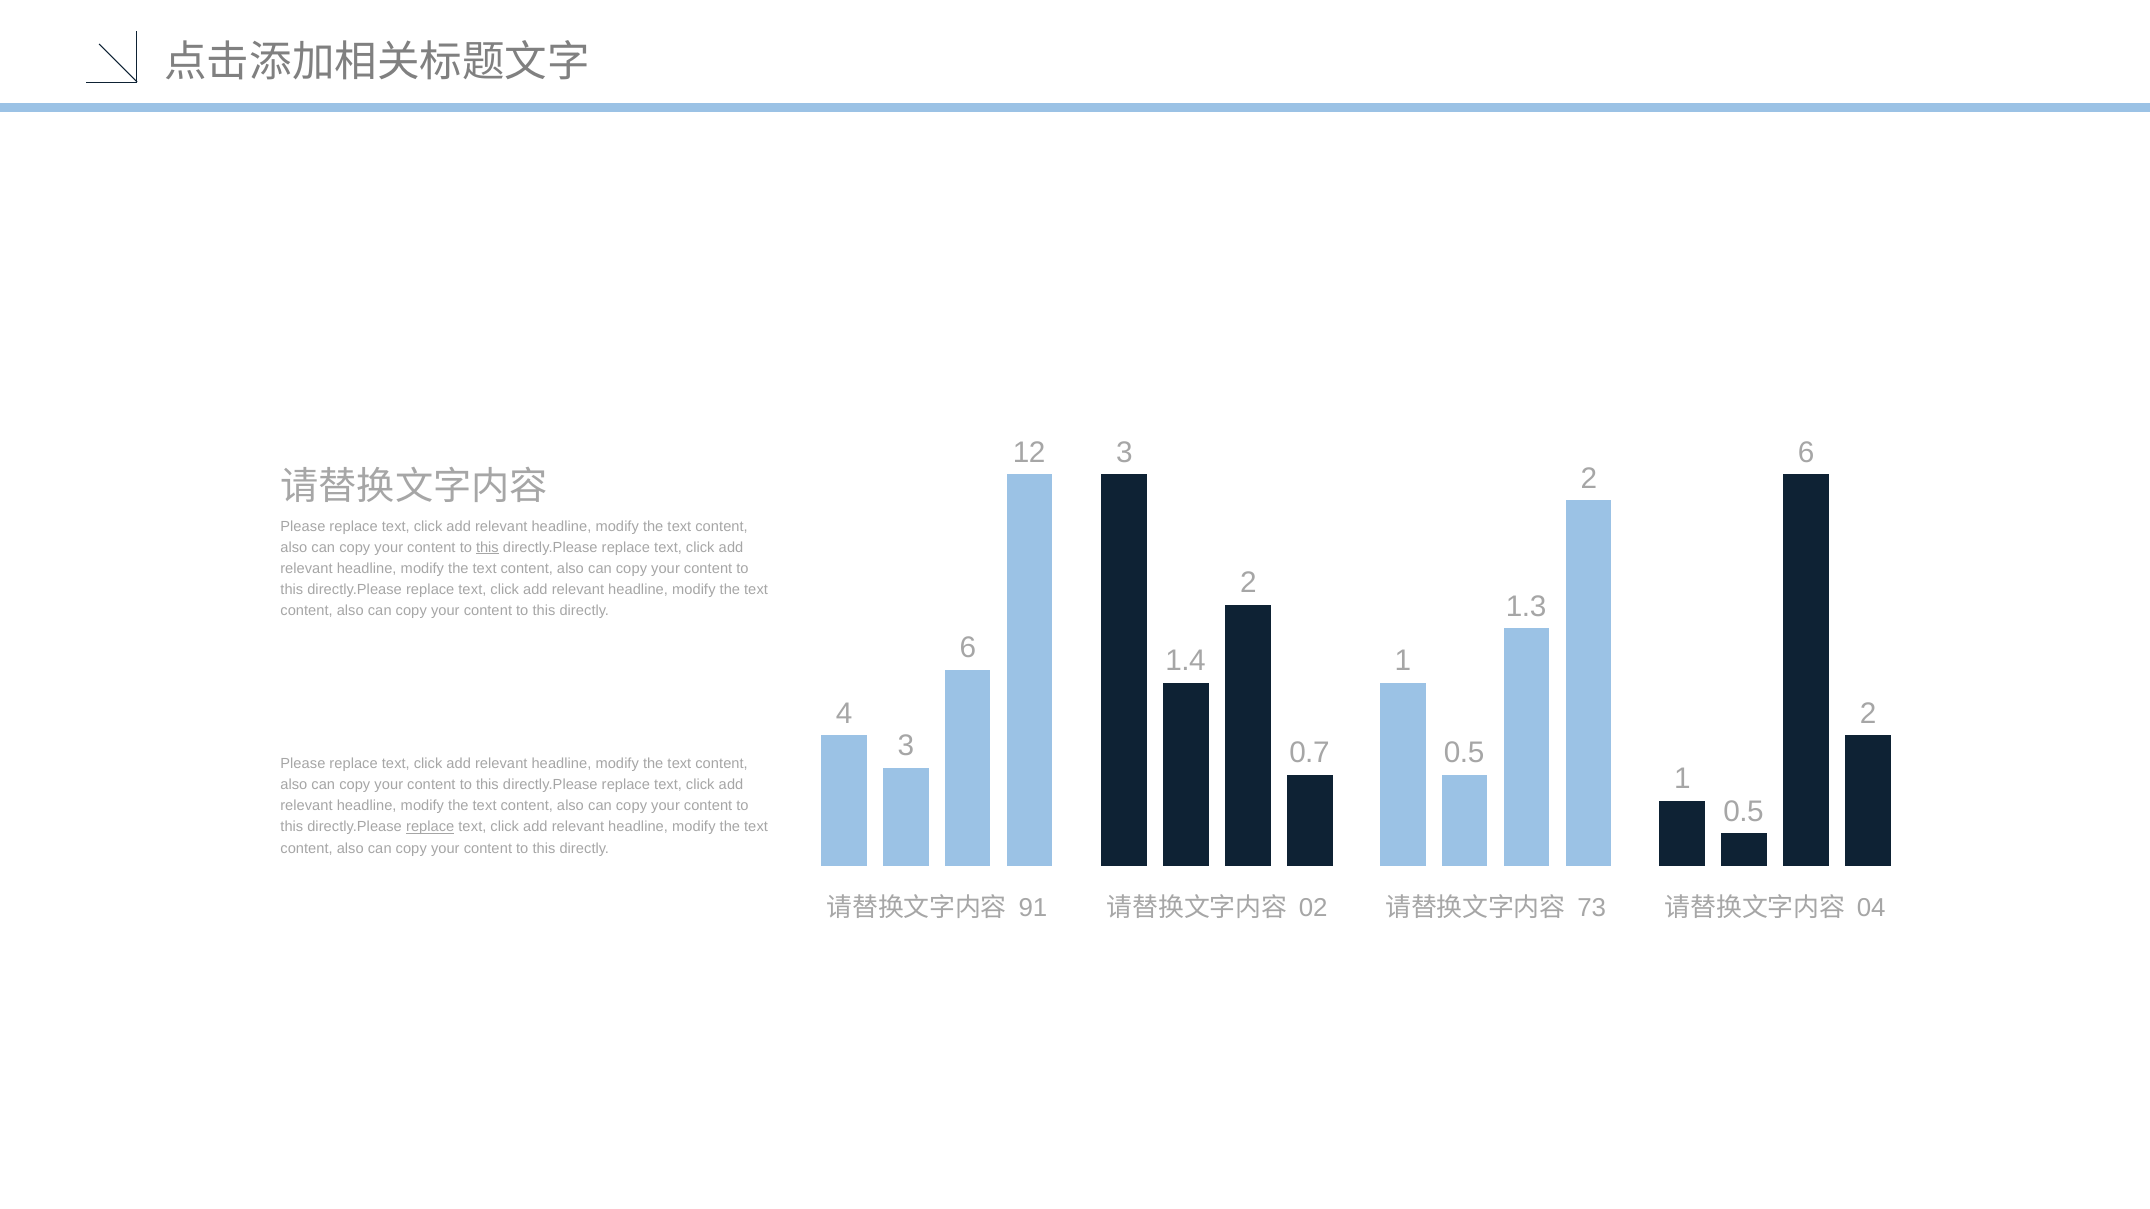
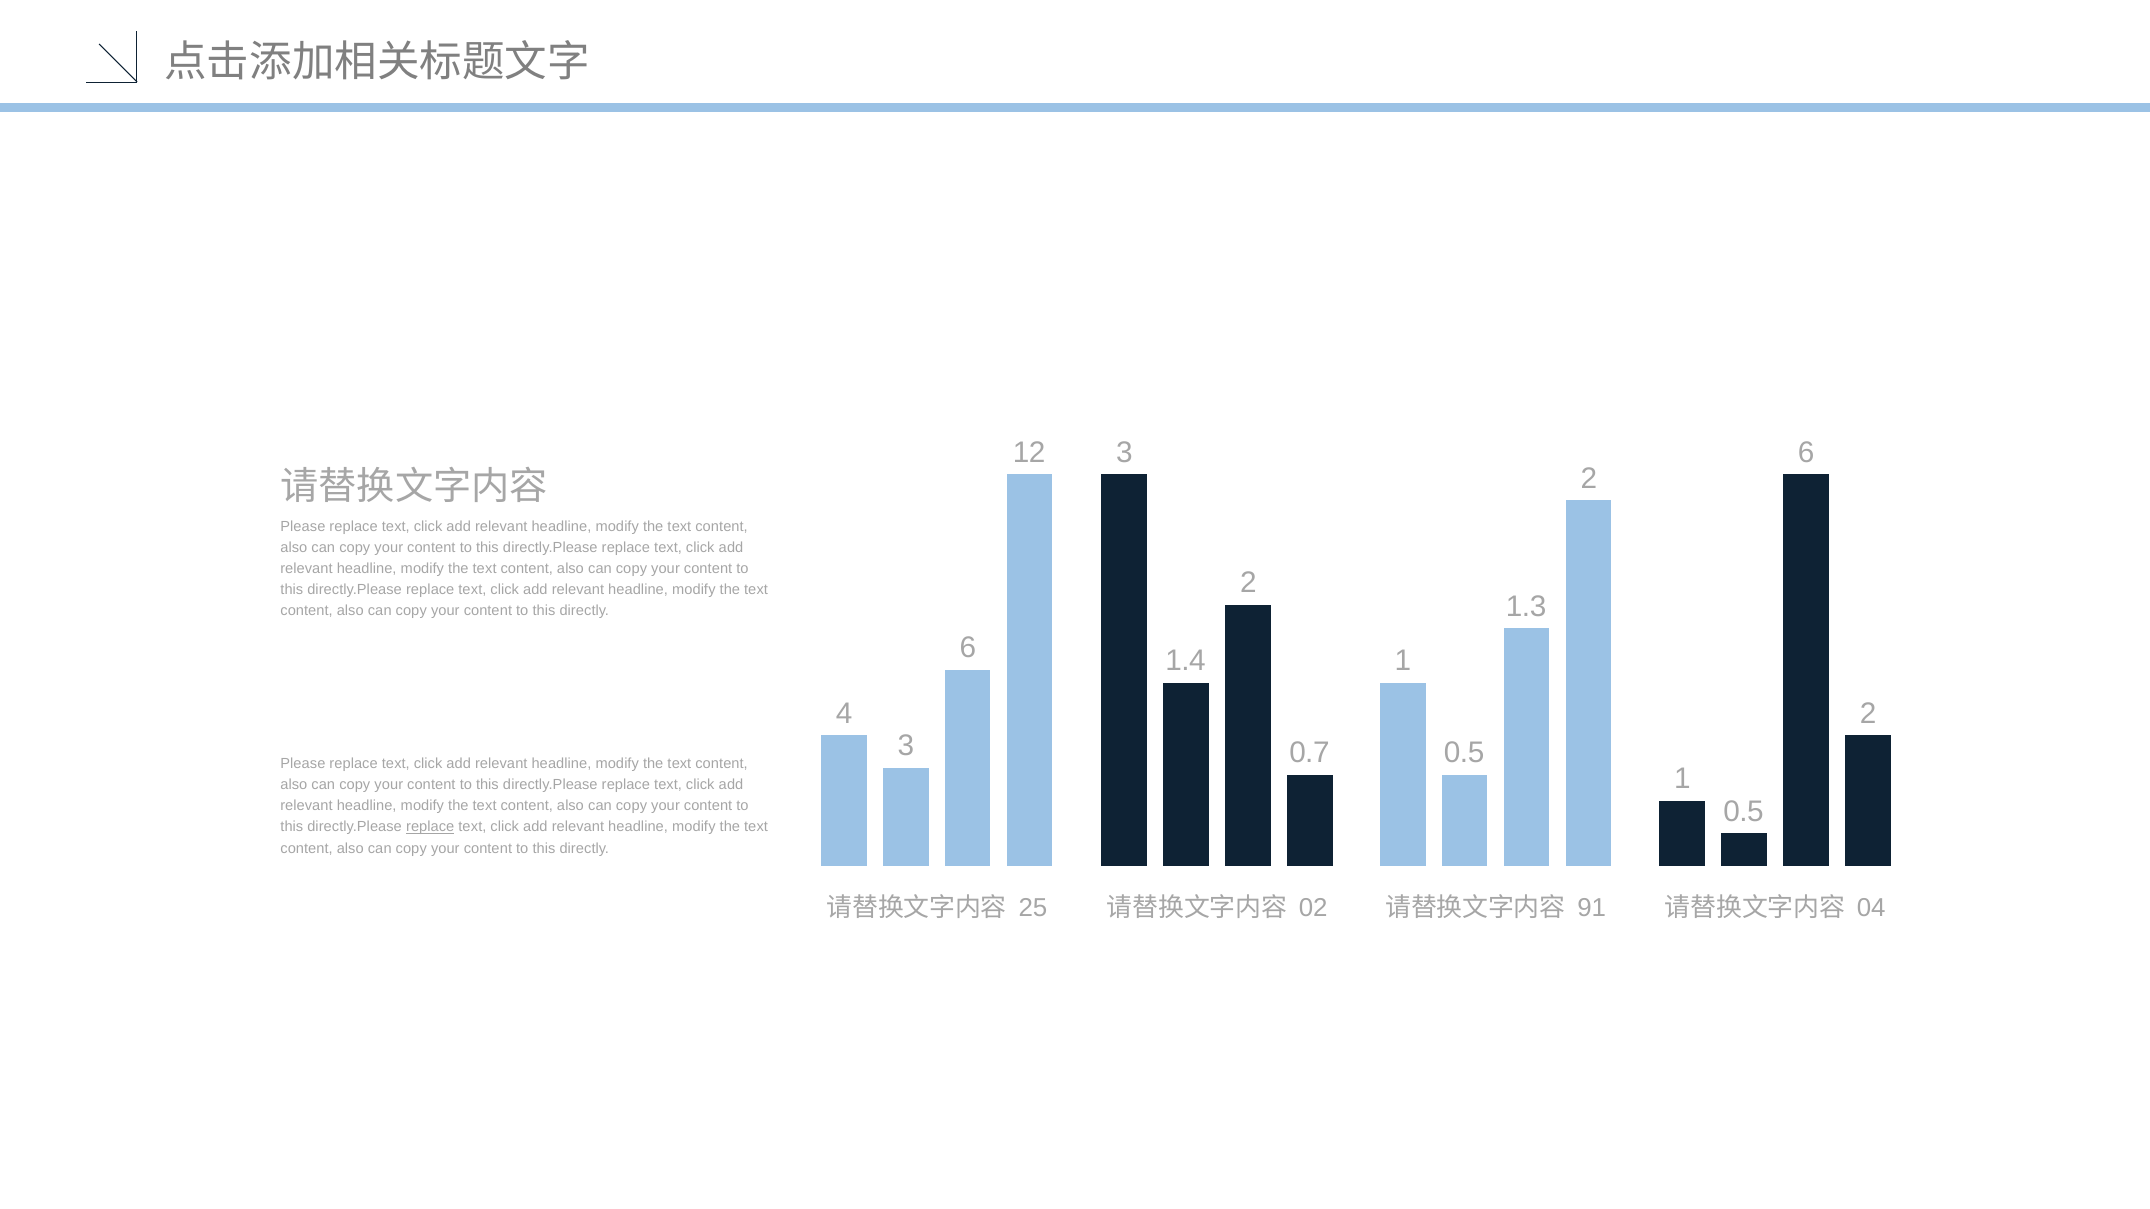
this underline: present -> none (487, 548)
91: 91 -> 25 (1033, 908)
73: 73 -> 91 (1592, 908)
